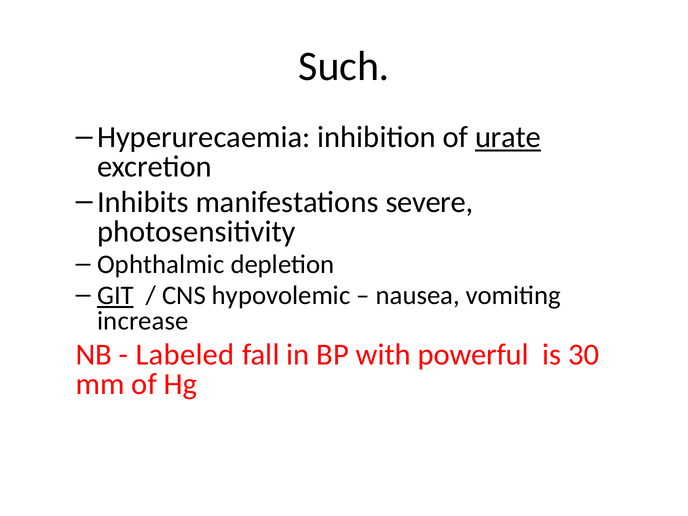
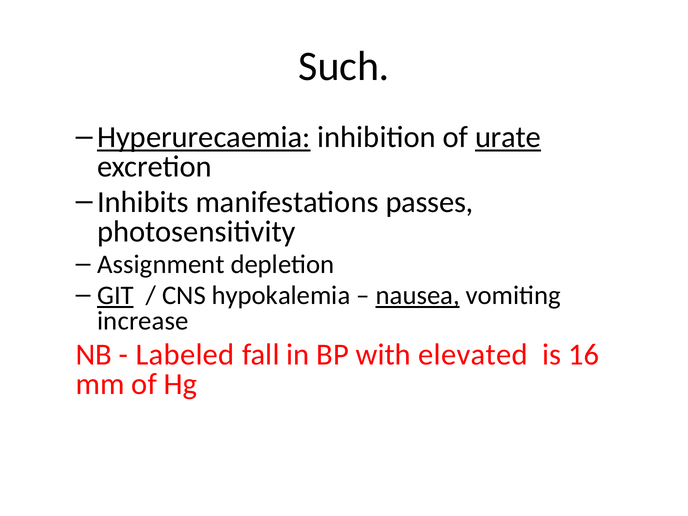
Hyperurecaemia underline: none -> present (204, 137)
severe: severe -> passes (429, 202)
Ophthalmic: Ophthalmic -> Assignment (161, 265)
hypovolemic: hypovolemic -> hypokalemia (281, 296)
nausea underline: none -> present (418, 296)
powerful: powerful -> elevated (473, 355)
30: 30 -> 16 (584, 355)
